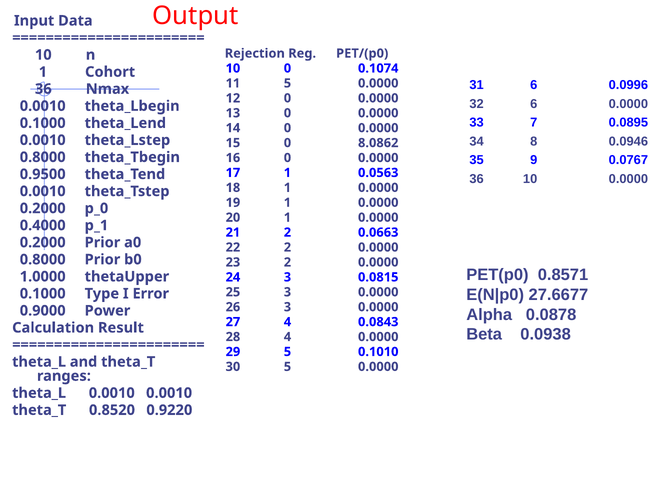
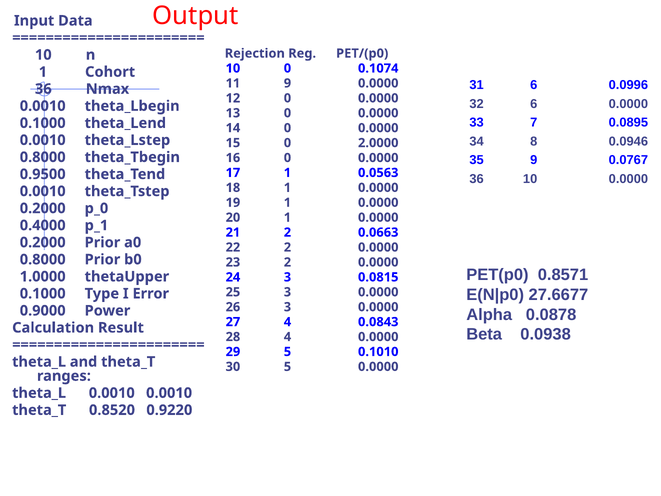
11 5: 5 -> 9 (287, 83)
8.0862: 8.0862 -> 2.0000 (378, 143)
